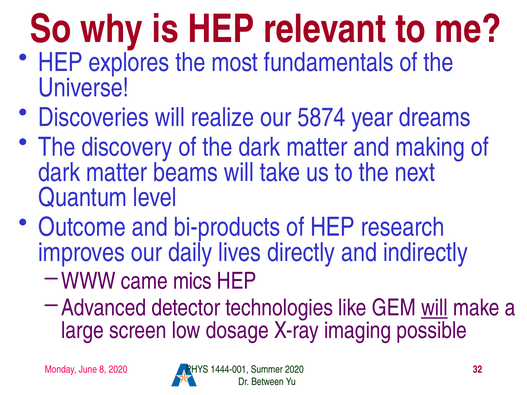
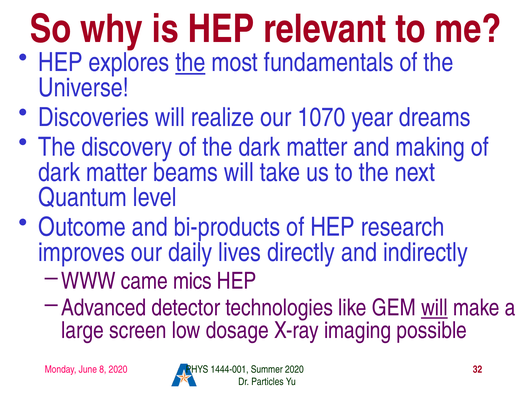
the underline: none -> present (190, 62)
5874: 5874 -> 1070 (321, 117)
Between: Between -> Particles (267, 382)
